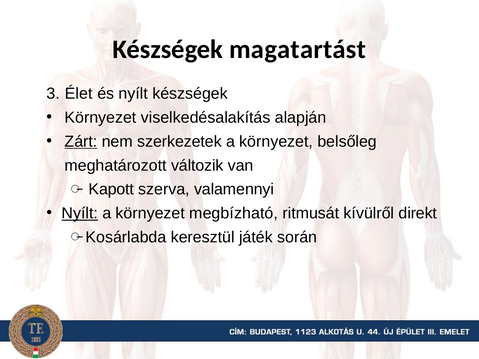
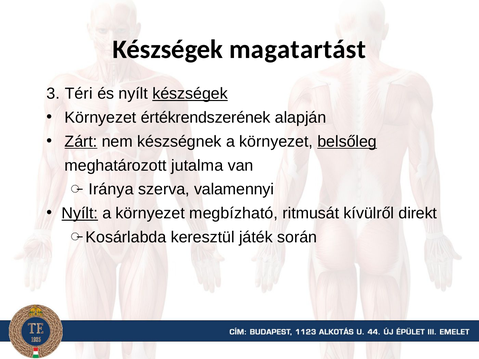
Élet: Élet -> Téri (79, 94)
készségek underline: none -> present (190, 94)
viselkedésalakítás: viselkedésalakítás -> értékrendszerének (206, 118)
szerkezetek: szerkezetek -> készségnek (179, 142)
belsőleg underline: none -> present (347, 142)
változik: változik -> jutalma (197, 166)
Kapott: Kapott -> Iránya (111, 189)
